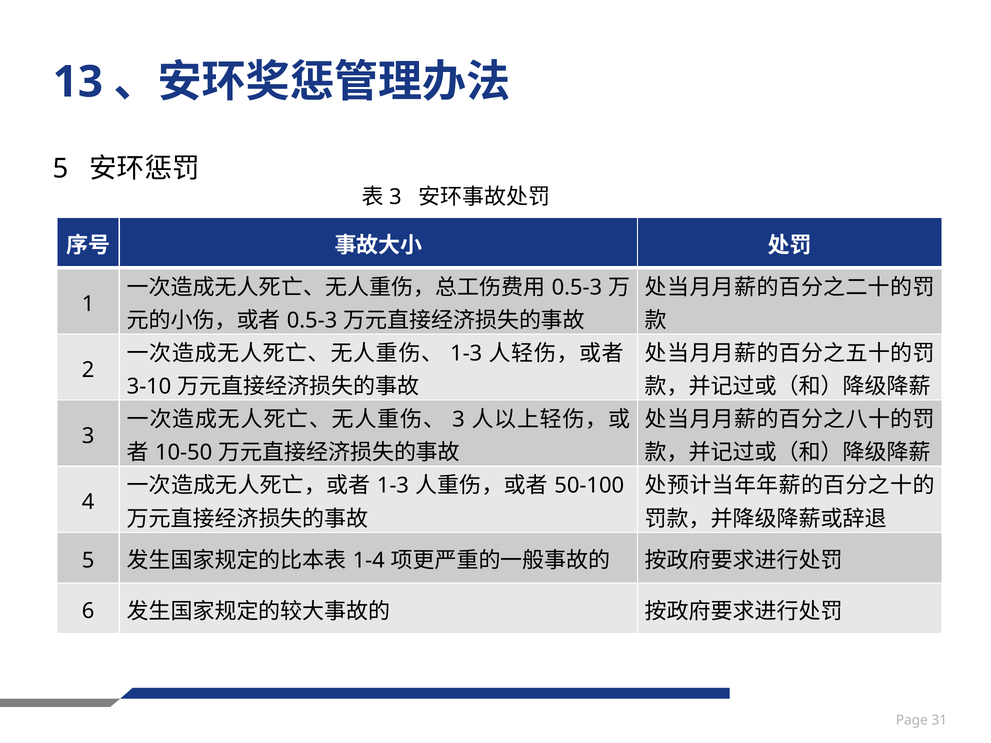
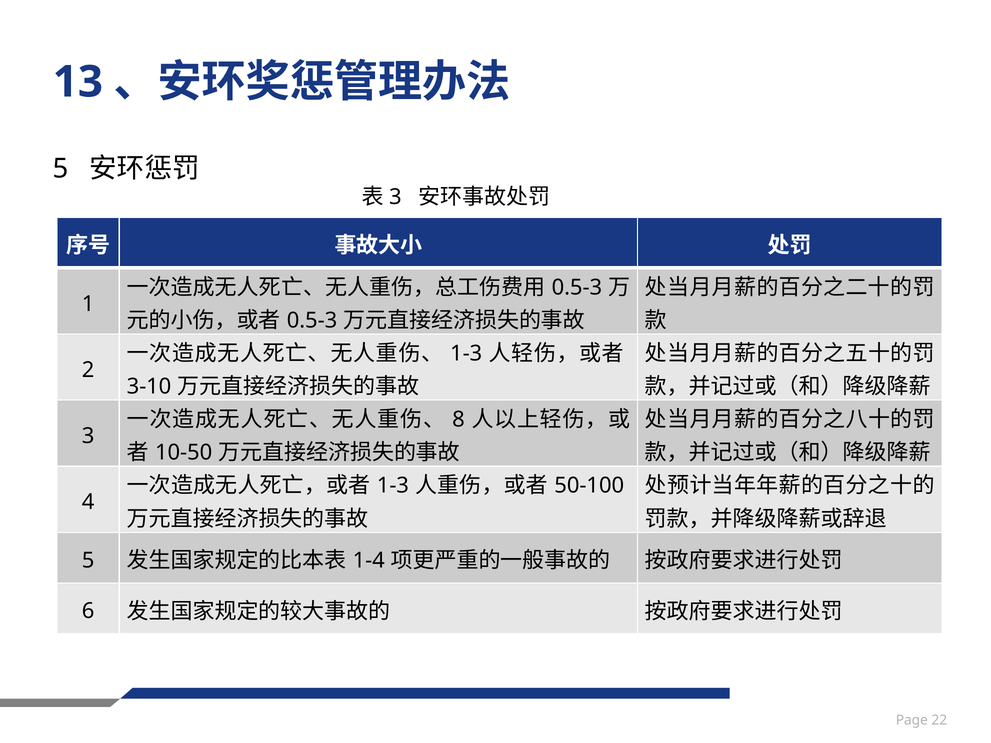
3: 3 -> 8 (458, 420)
31: 31 -> 22 (939, 721)
